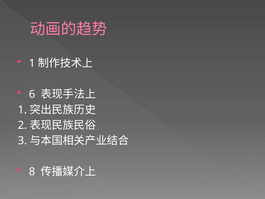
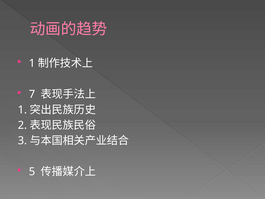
6: 6 -> 7 (32, 94)
8: 8 -> 5 (32, 171)
